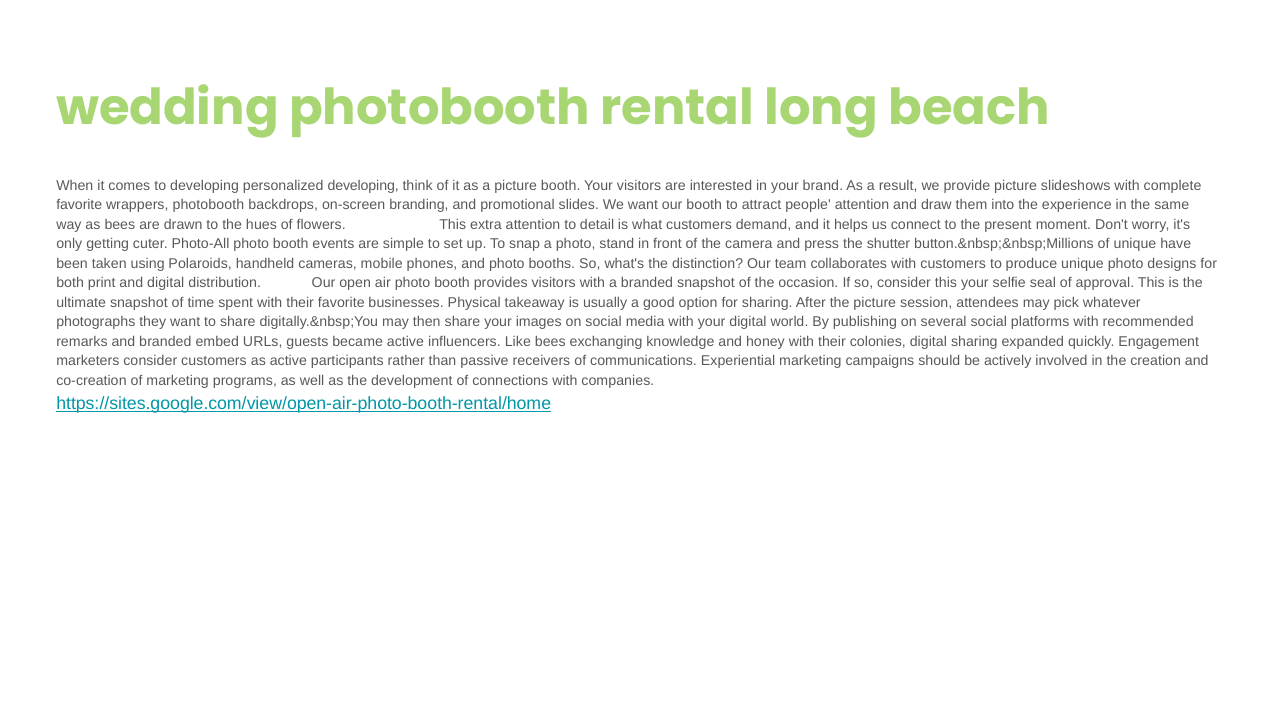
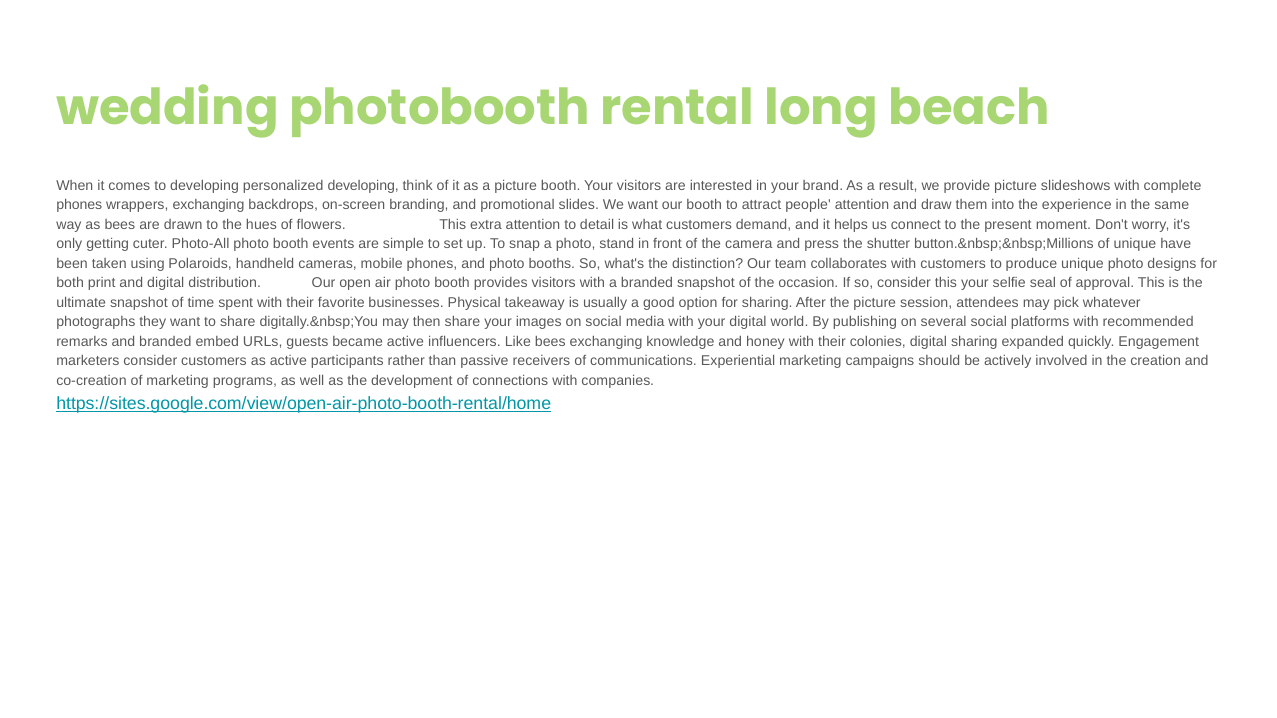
favorite: favorite -> phones (79, 205)
wrappers photobooth: photobooth -> exchanging (208, 205)
